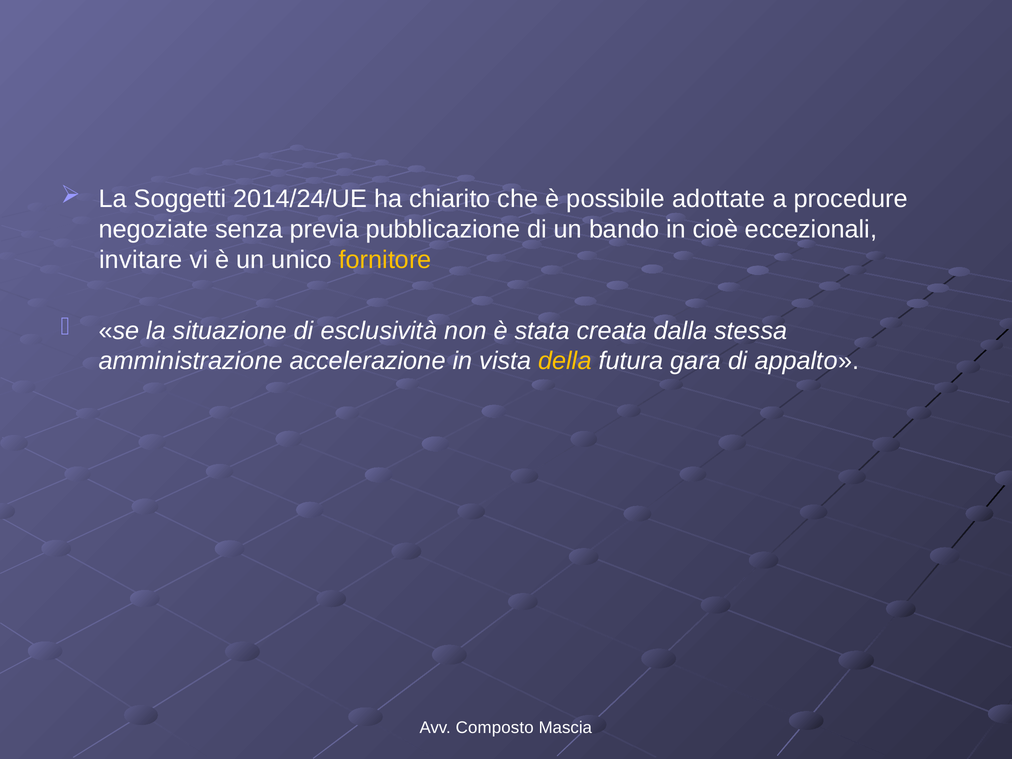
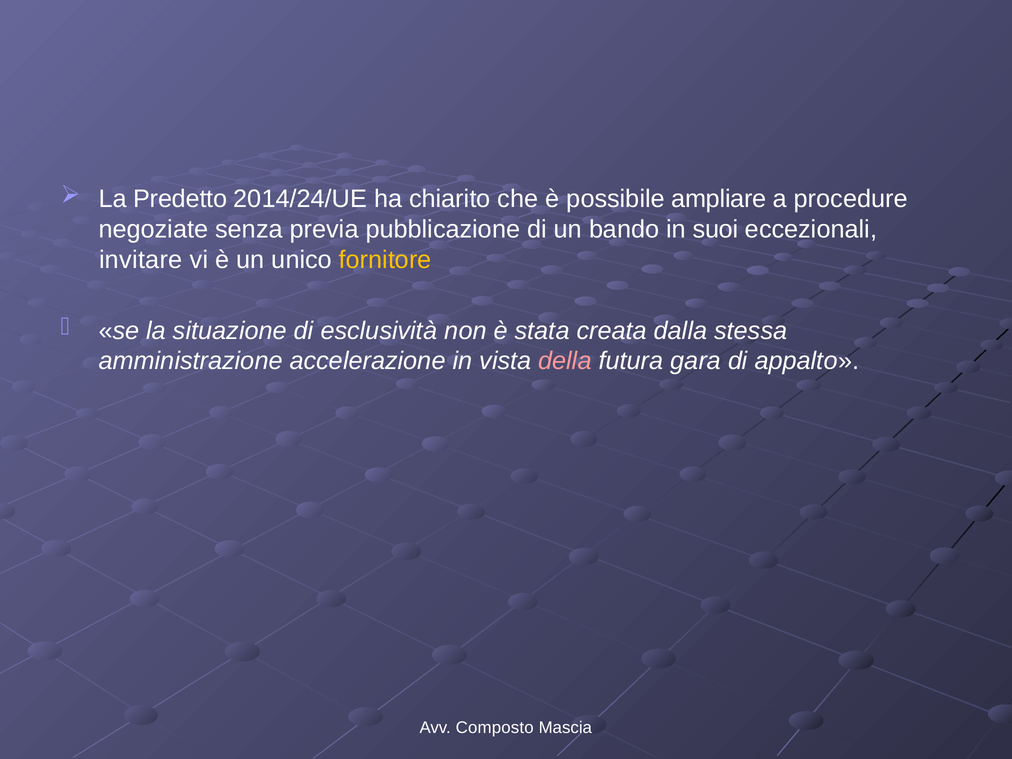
Soggetti: Soggetti -> Predetto (180, 199)
adottate: adottate -> ampliare (719, 199)
cioè: cioè -> suoi (716, 229)
della colour: yellow -> pink (565, 361)
